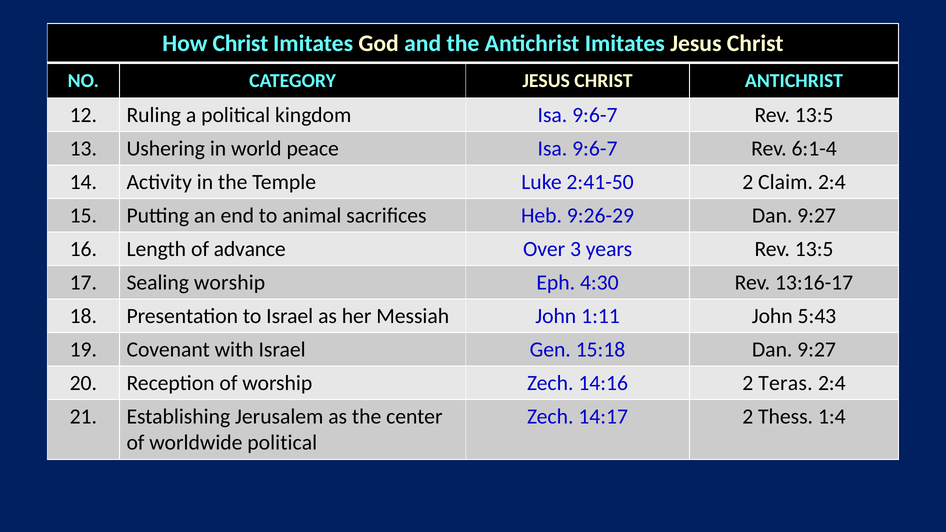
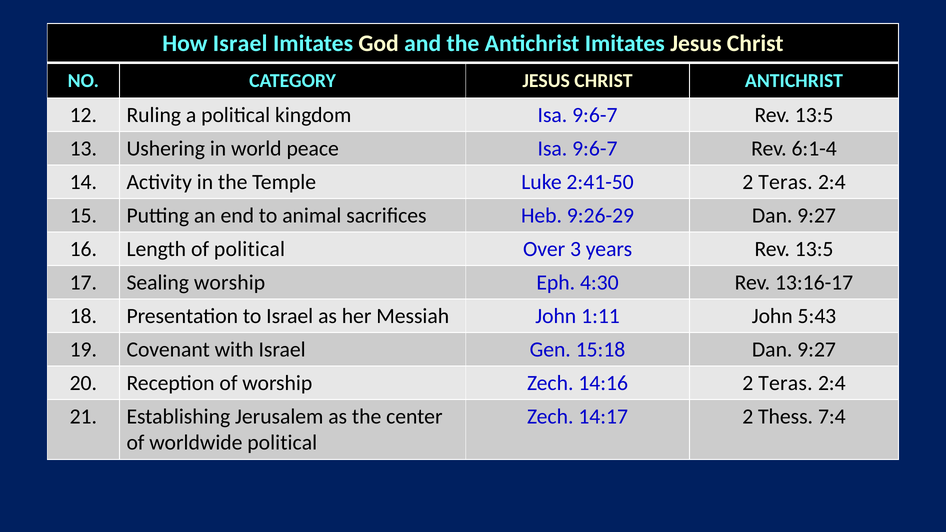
How Christ: Christ -> Israel (240, 43)
2:41-50 2 Claim: Claim -> Teras (785, 182)
of advance: advance -> political (249, 249)
1:4: 1:4 -> 7:4 (832, 417)
